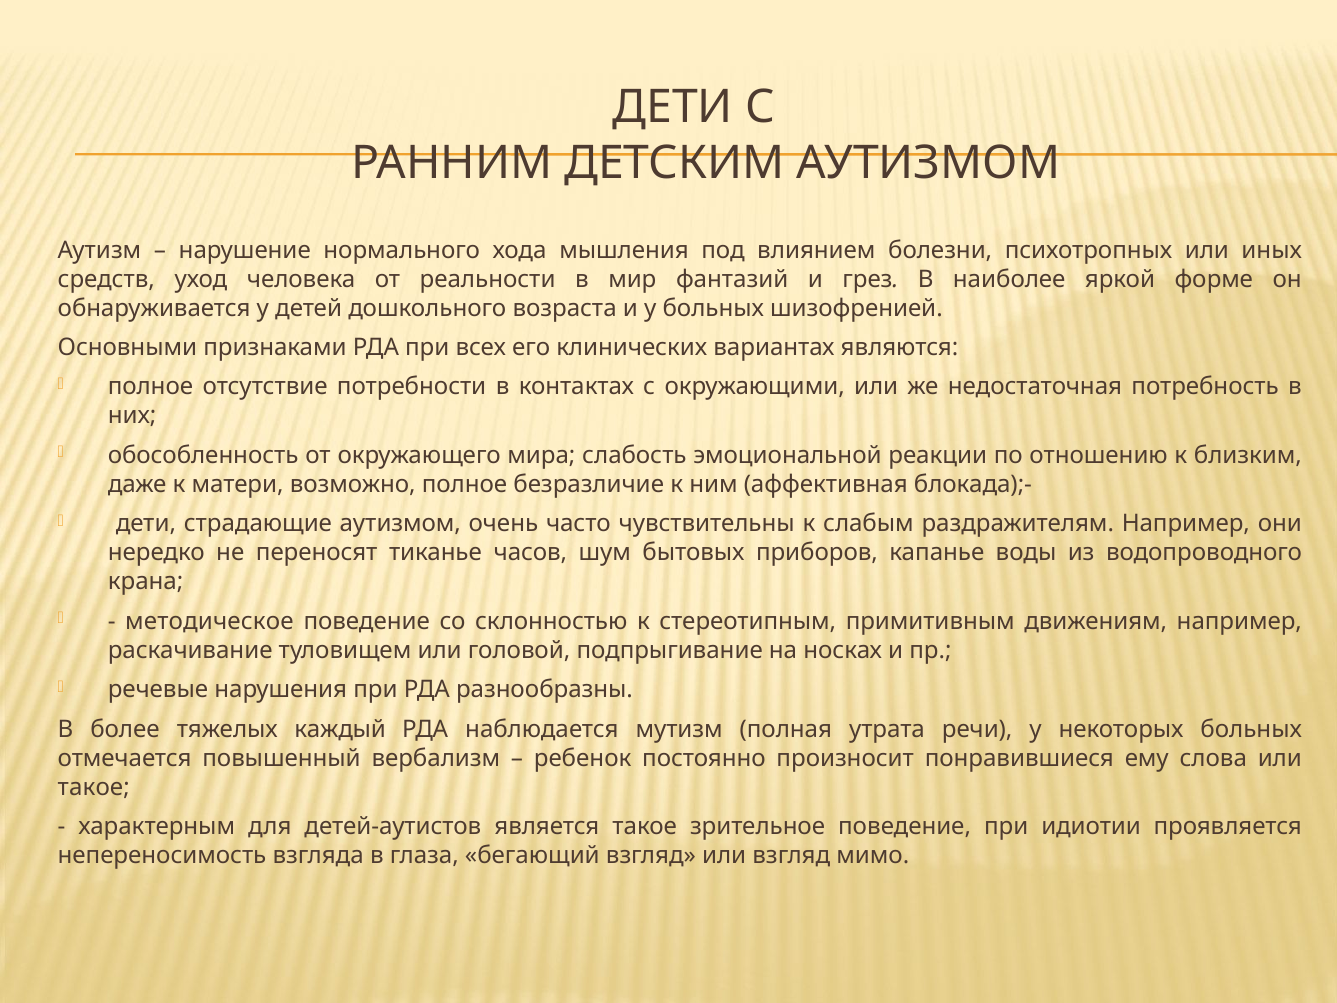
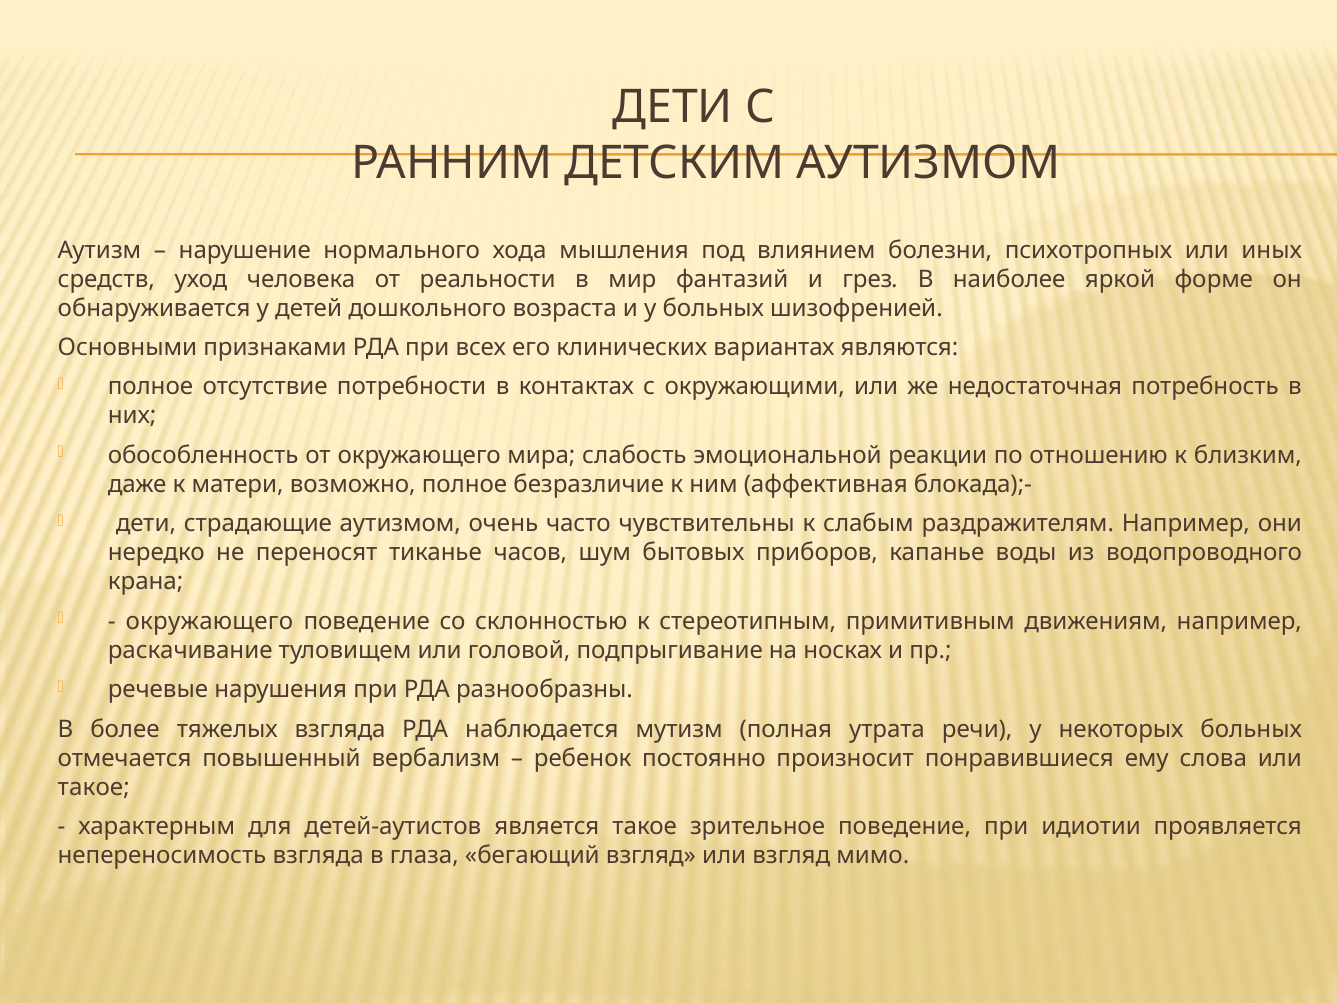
методическое: методическое -> окружающего (209, 621)
тяжелых каждый: каждый -> взгляда (340, 729)
